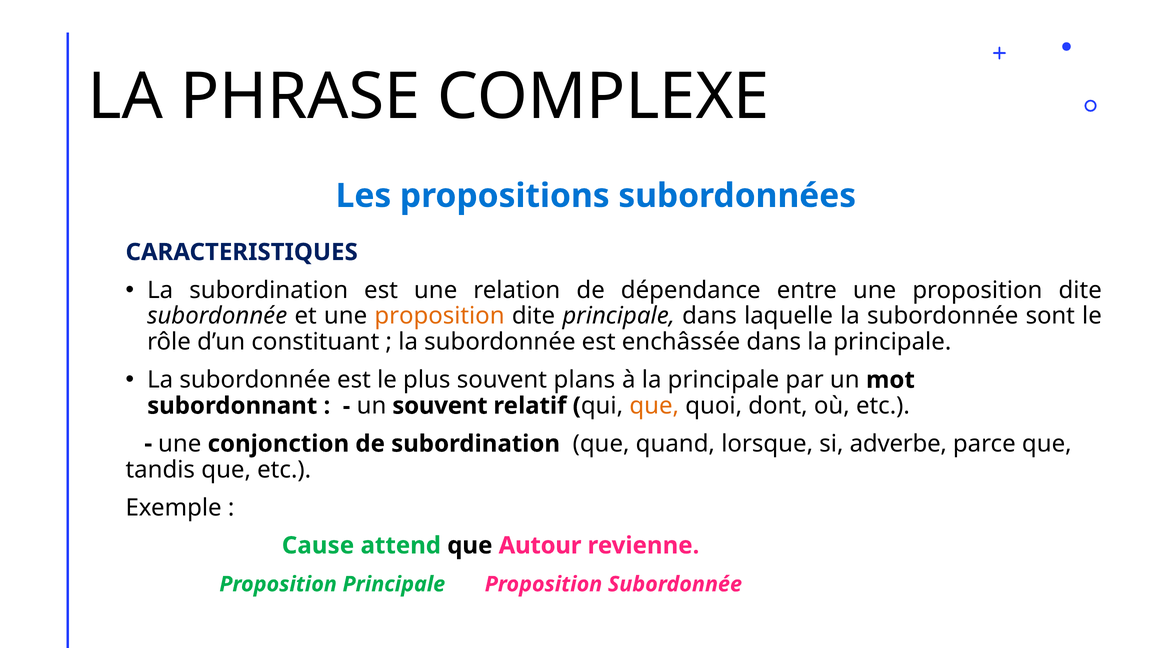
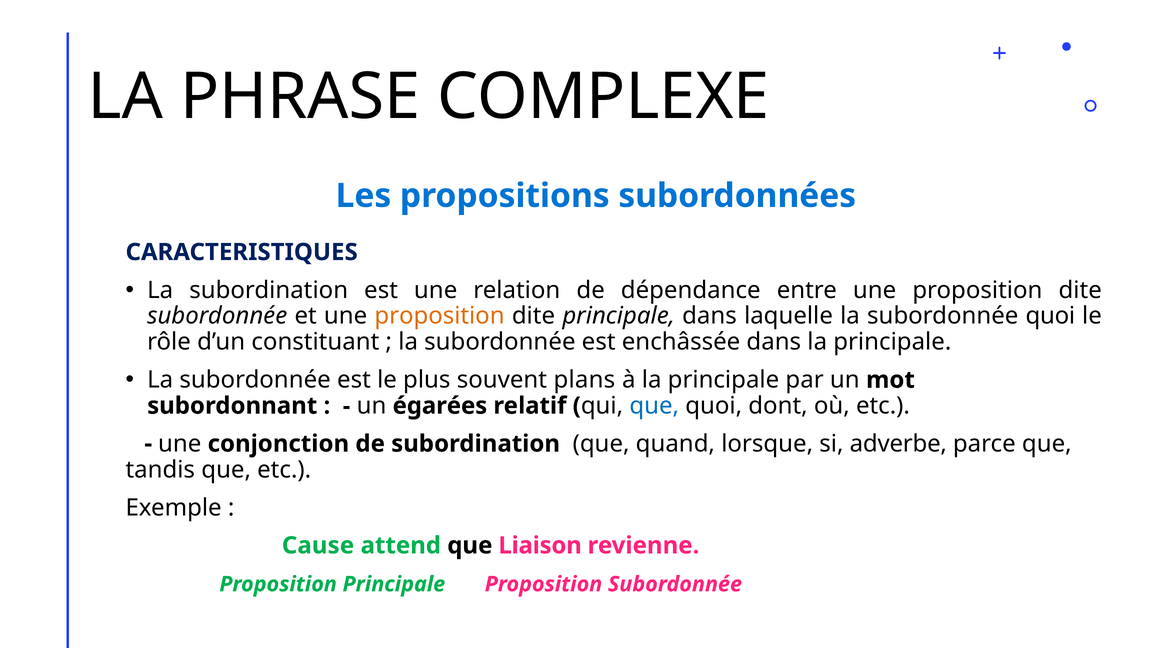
subordonnée sont: sont -> quoi (1050, 316)
un souvent: souvent -> égarées (440, 406)
que colour: orange -> blue (654, 406)
Autour: Autour -> Liaison (540, 546)
